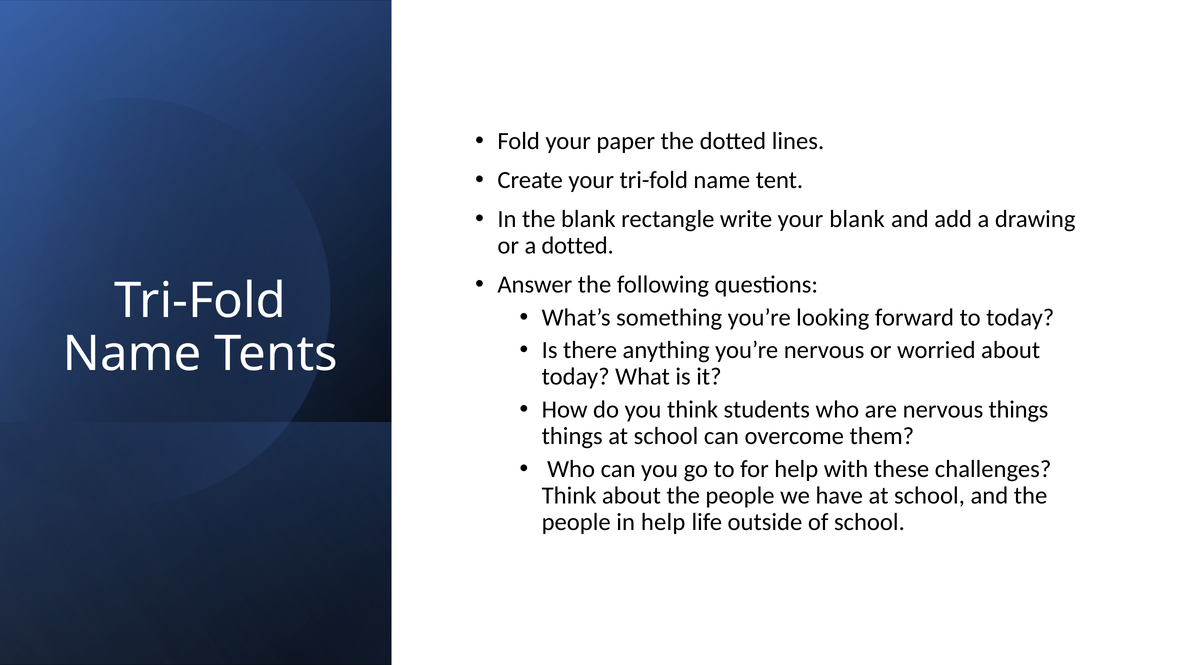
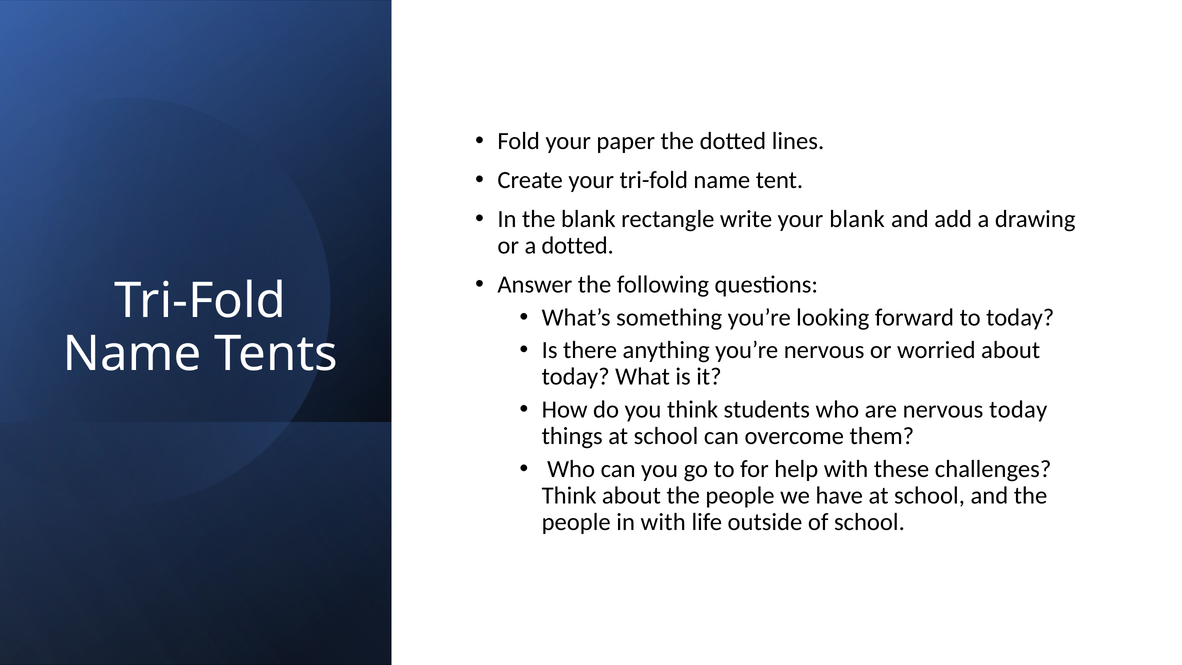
nervous things: things -> today (1018, 410)
in help: help -> with (663, 522)
